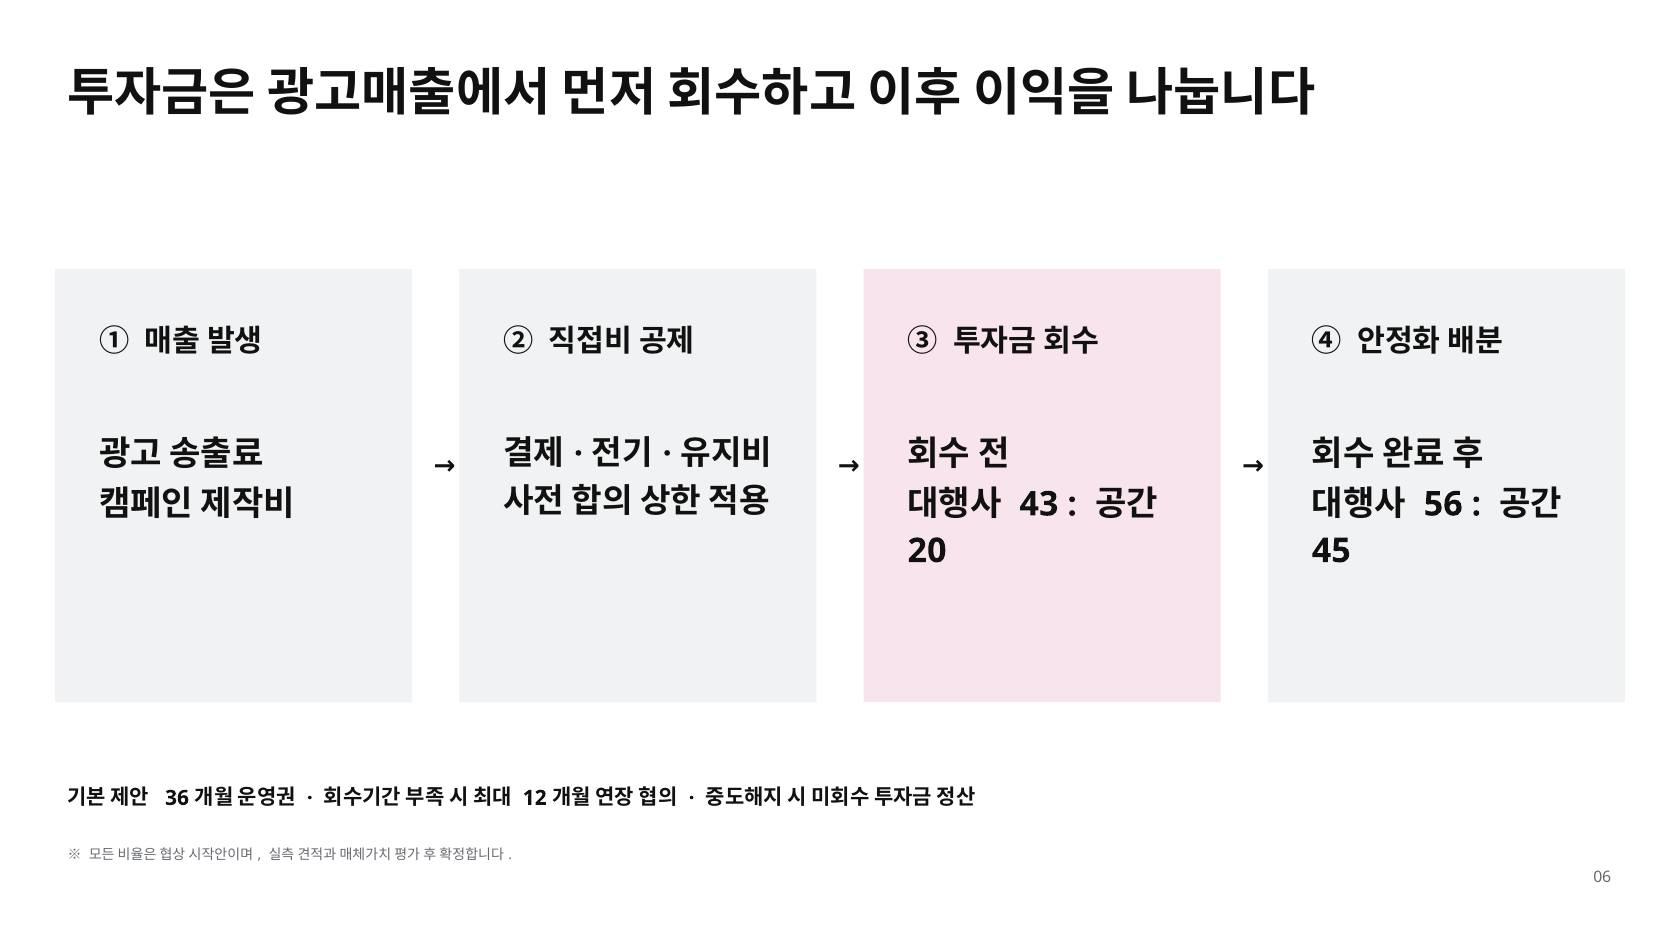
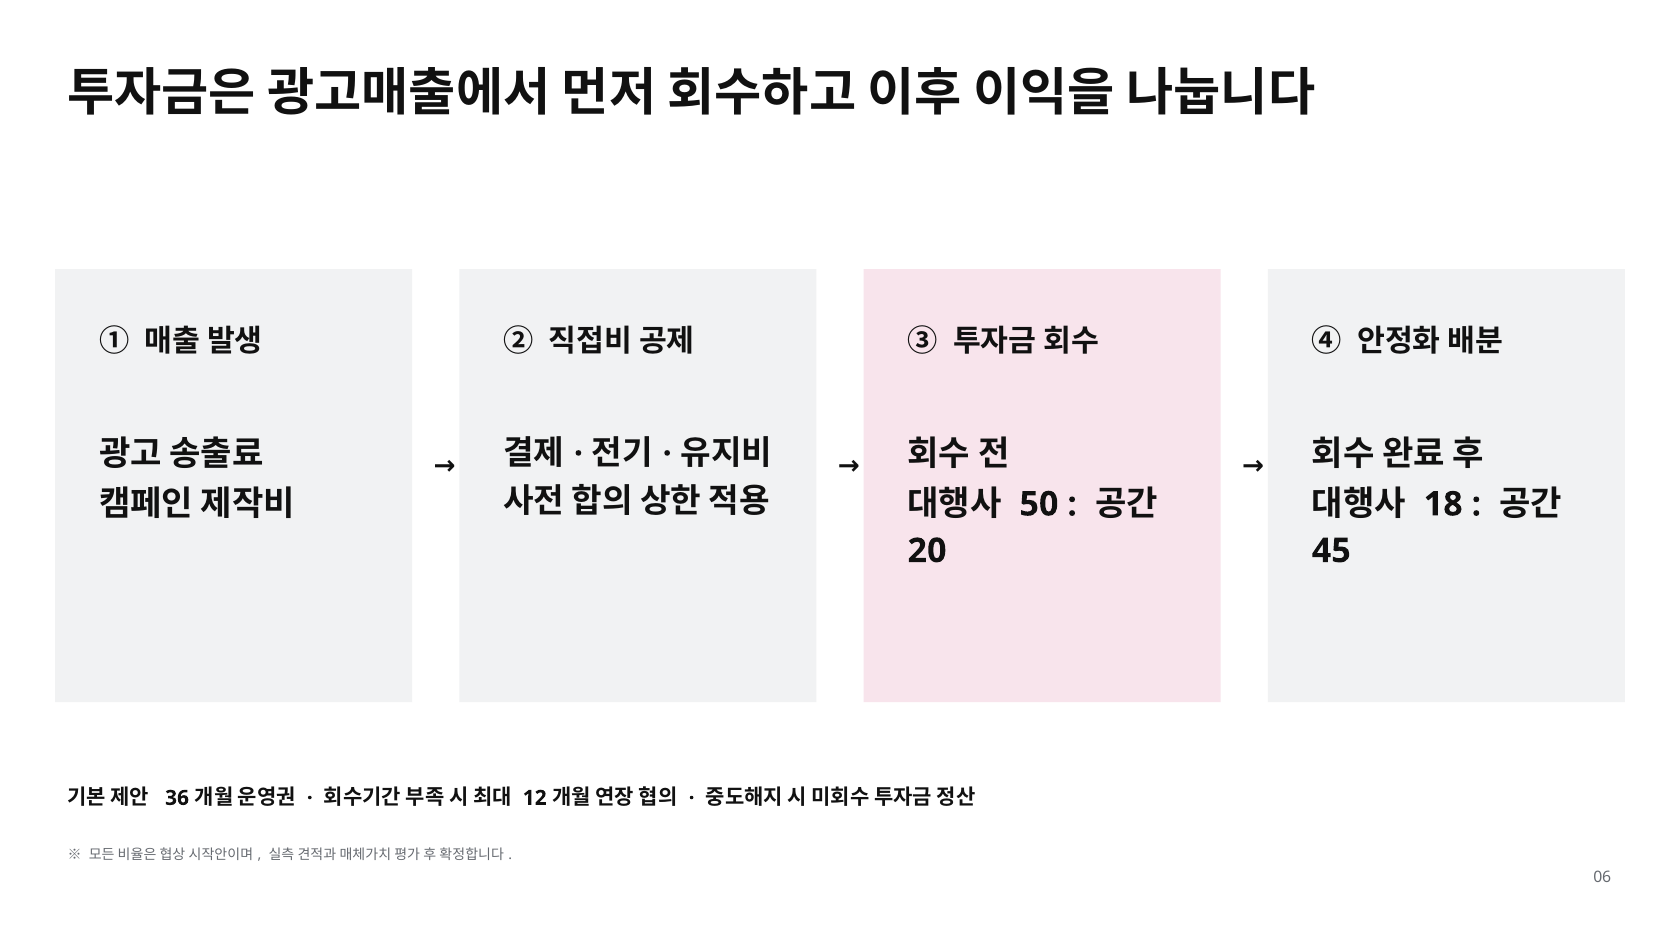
43: 43 -> 50 (1039, 504)
56: 56 -> 18 (1443, 504)
